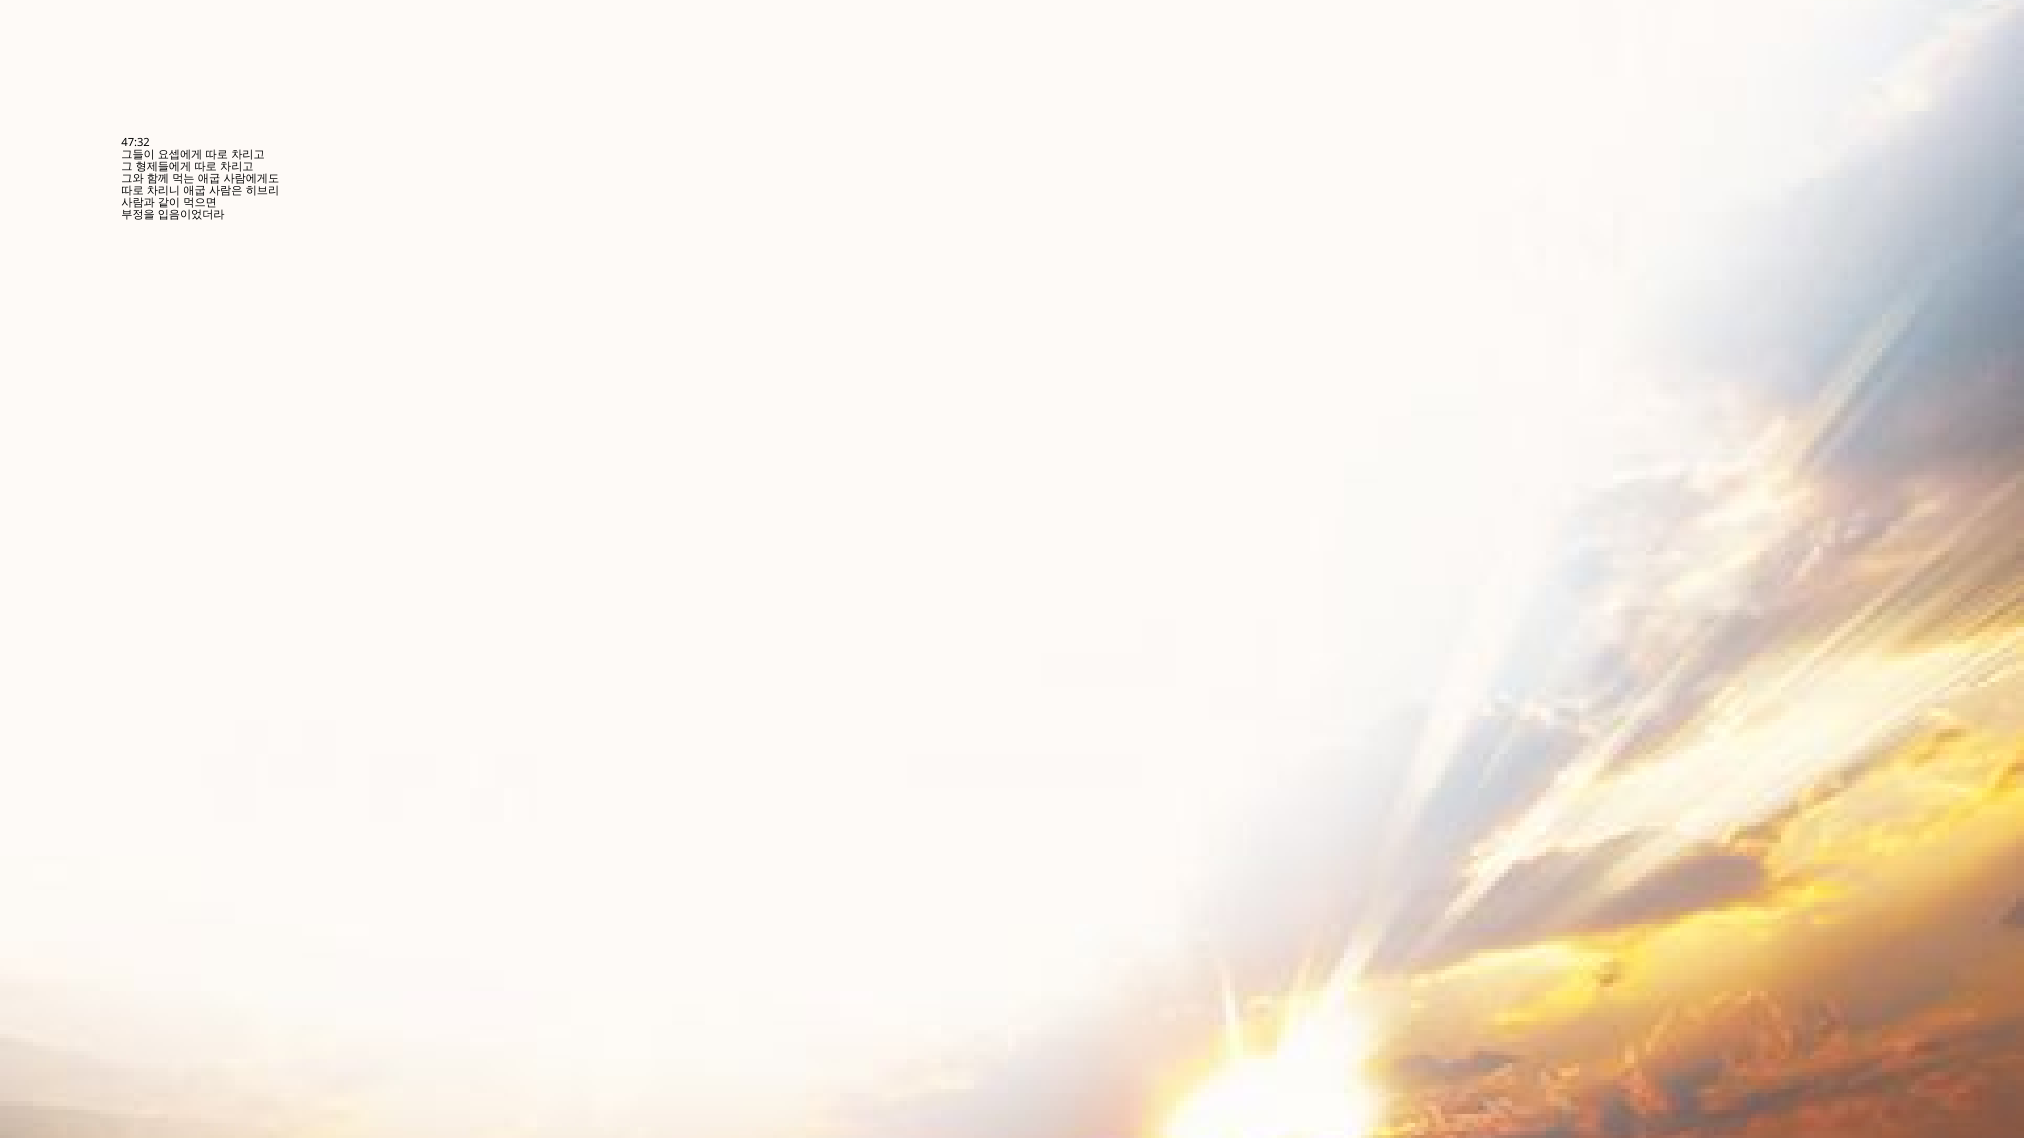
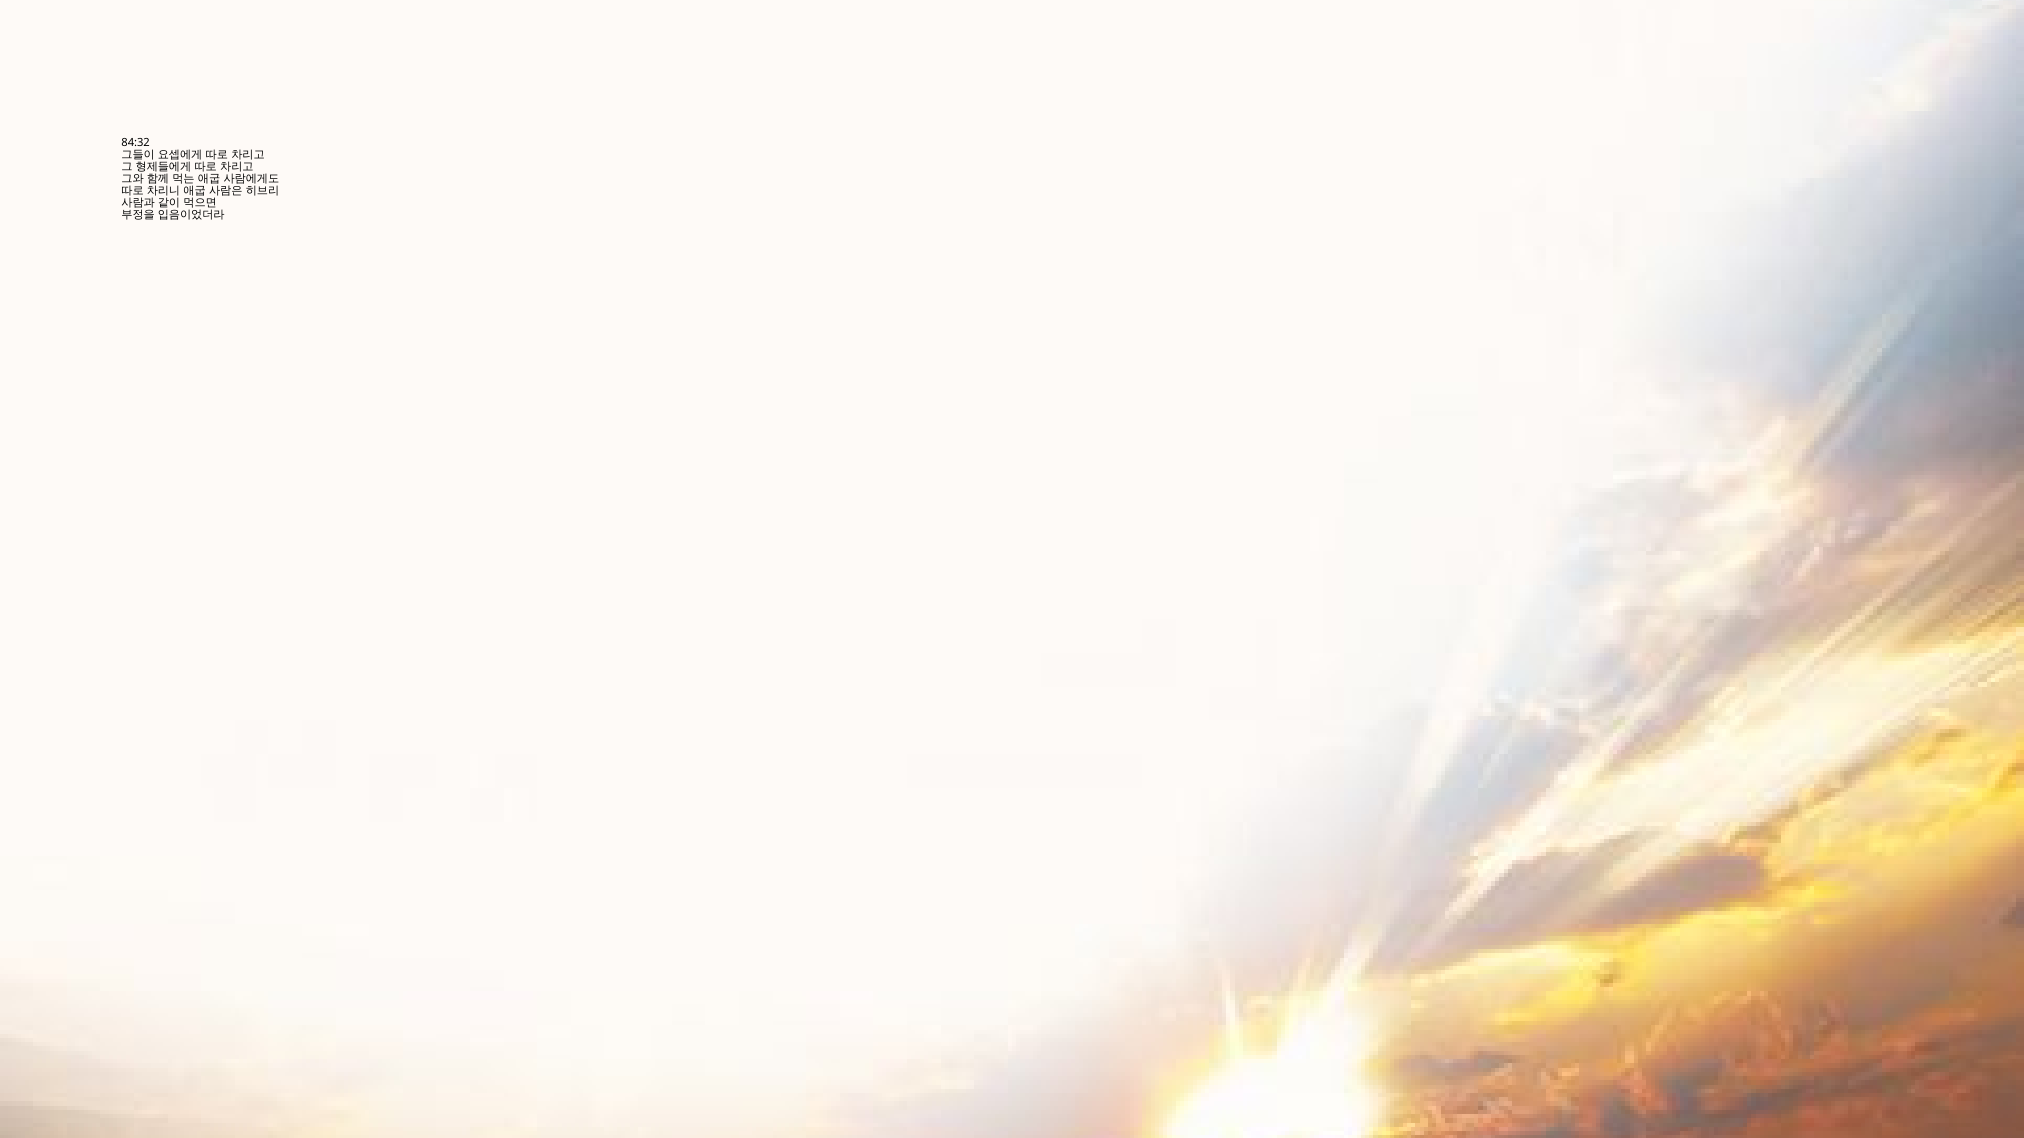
47:32: 47:32 -> 84:32 (136, 143)
